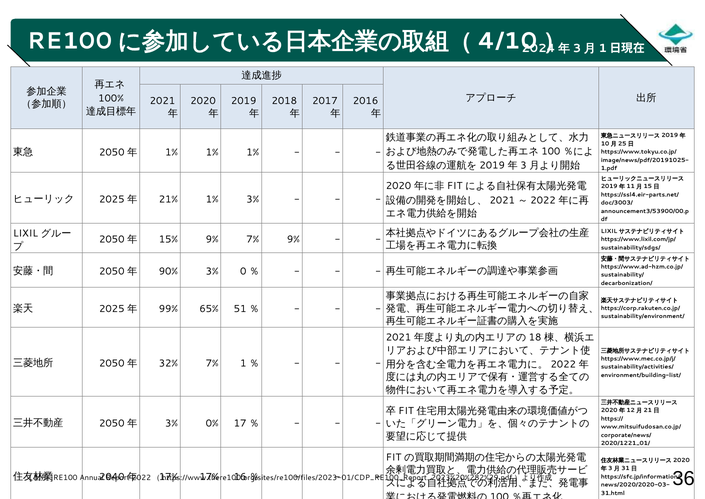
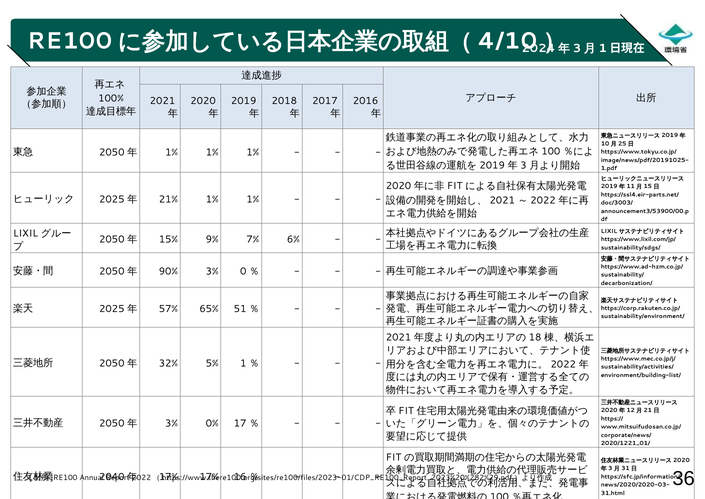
21% 1% 3%: 3% -> 1% (253, 199)
7% 9%: 9% -> 6% (293, 239)
99%: 99% -> 57% (168, 309)
32% 7%: 7% -> 5% (212, 363)
